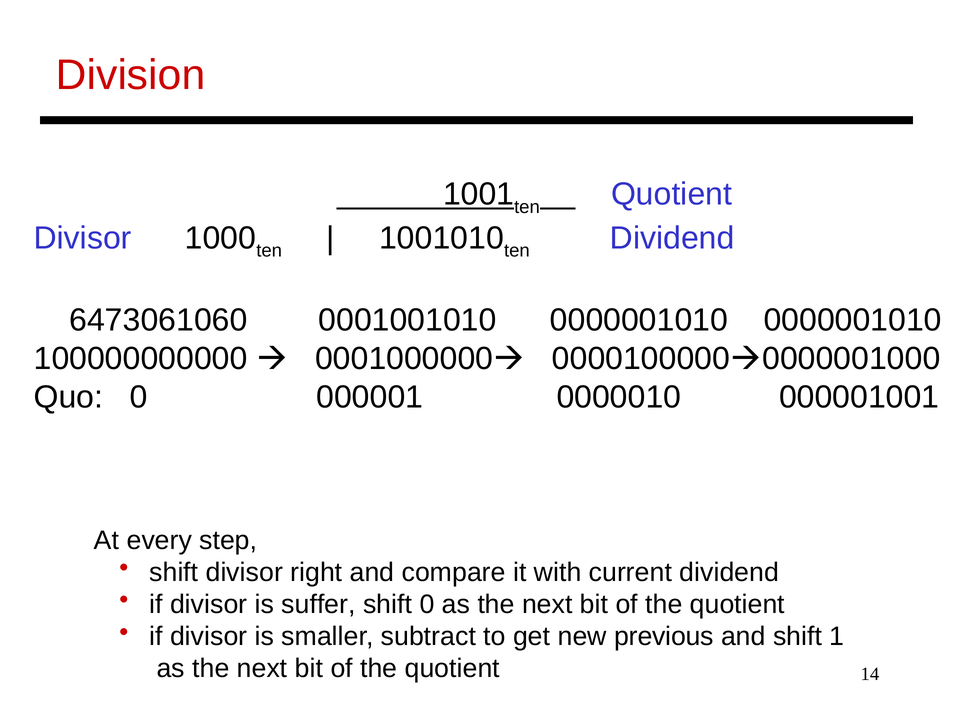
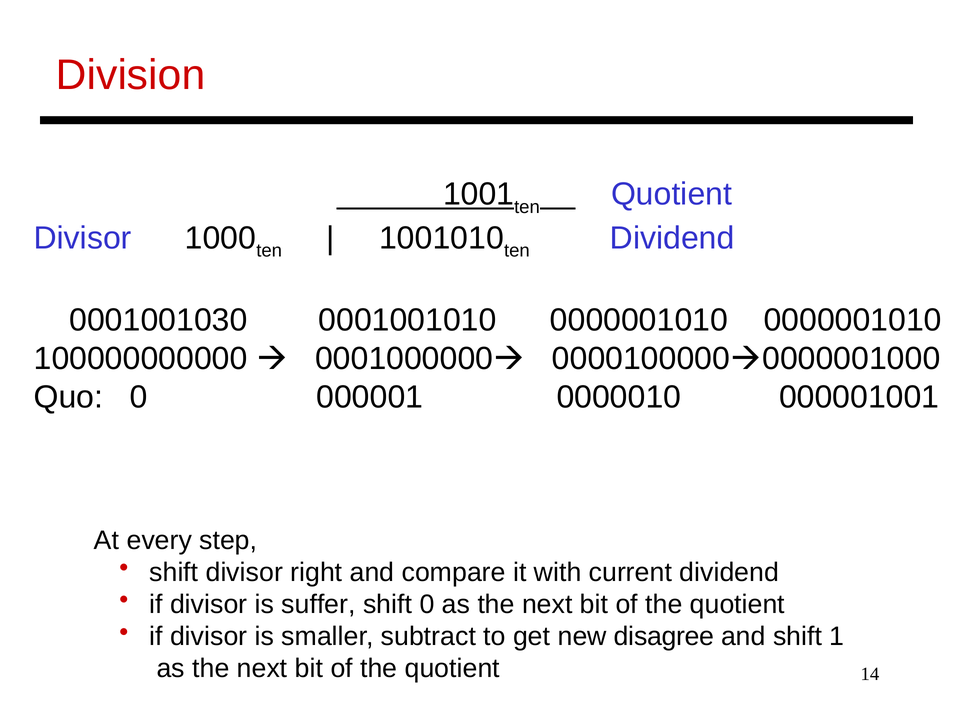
6473061060: 6473061060 -> 0001001030 (158, 320)
previous: previous -> disagree (664, 636)
